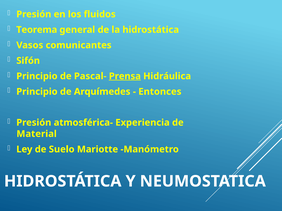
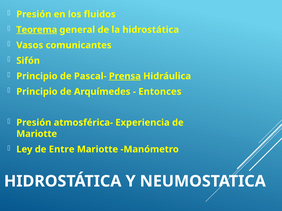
Teorema underline: none -> present (37, 30)
Material: Material -> Mariotte (37, 134)
Suelo: Suelo -> Entre (62, 150)
